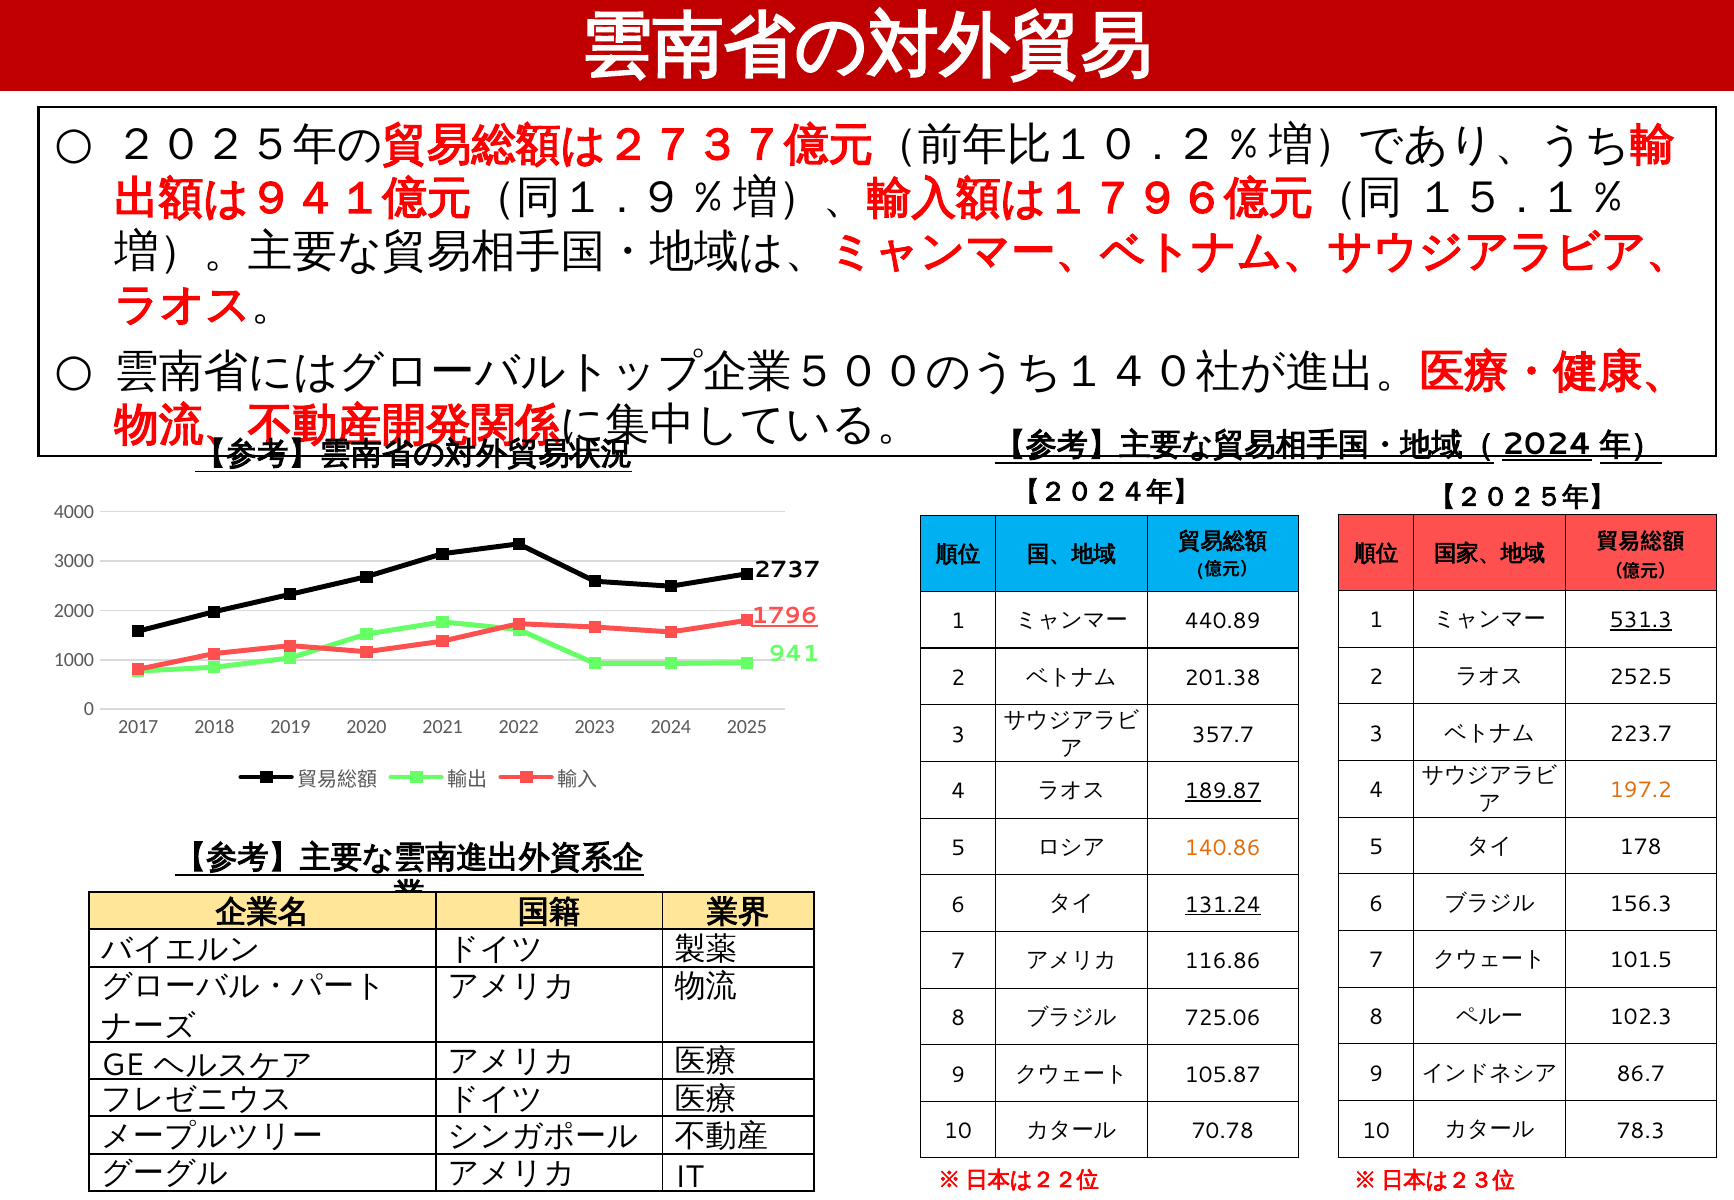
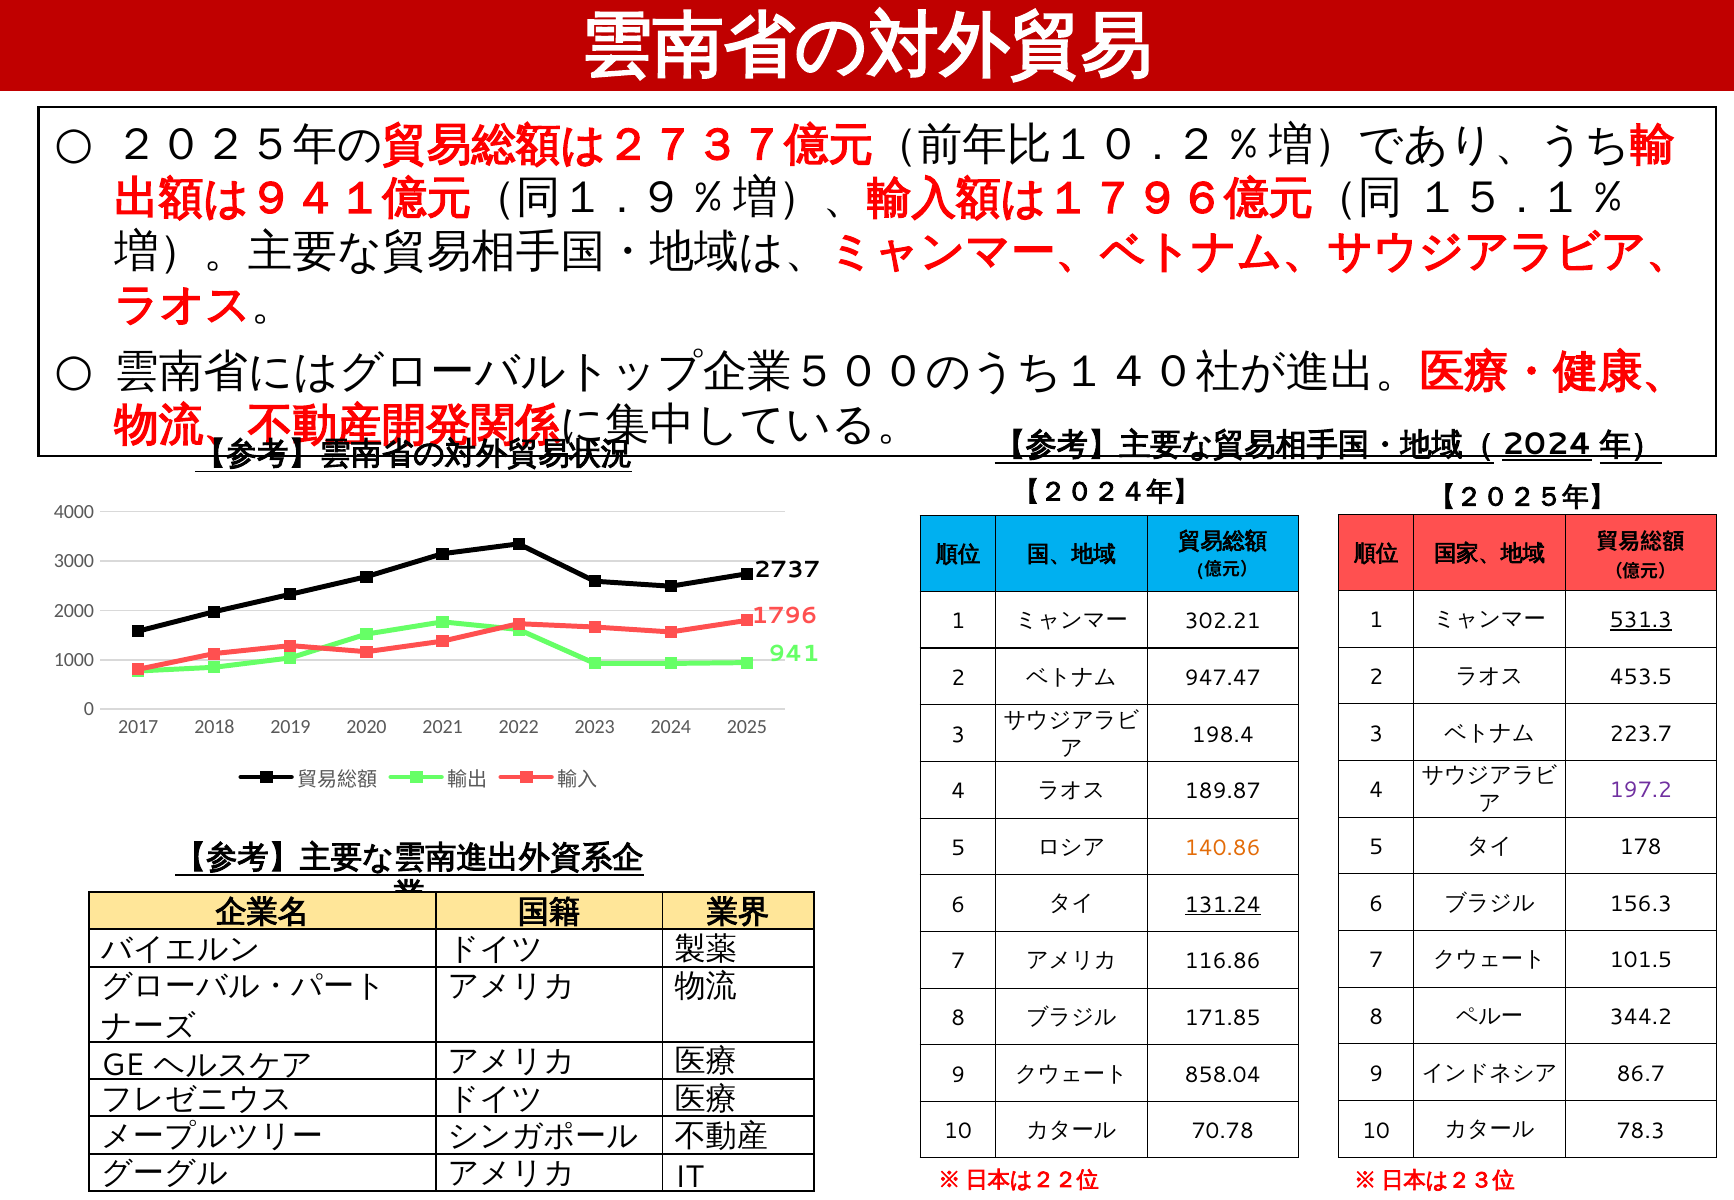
1796 underline: present -> none (784, 616)
440.89: 440.89 -> 302.21 (1223, 622)
252.5: 252.5 -> 453.5 (1641, 677)
201.38: 201.38 -> 947.47 (1223, 678)
357.7: 357.7 -> 198.4 (1223, 735)
197.2 colour: orange -> purple (1641, 791)
189.87 underline: present -> none (1223, 792)
102.3: 102.3 -> 344.2 (1641, 1018)
725.06: 725.06 -> 171.85 (1223, 1019)
105.87: 105.87 -> 858.04 (1223, 1075)
